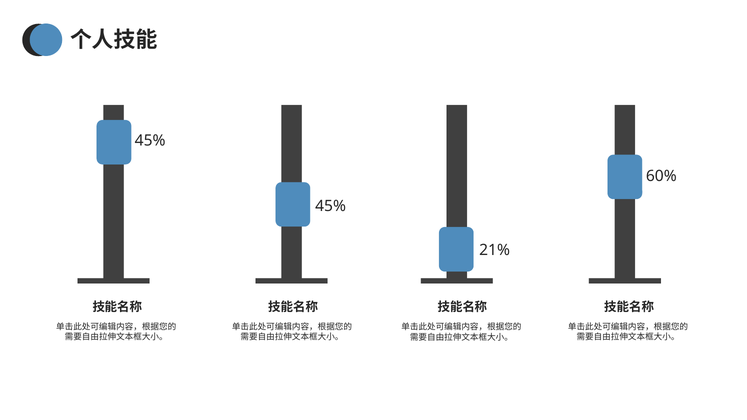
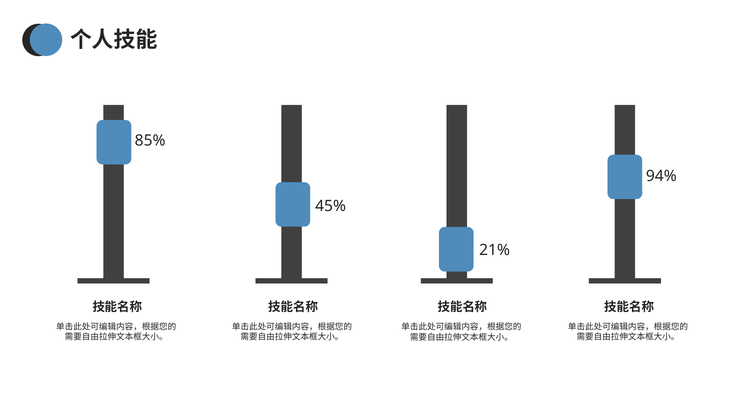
45%: 45% -> 85% (150, 140)
60%: 60% -> 94% (661, 176)
